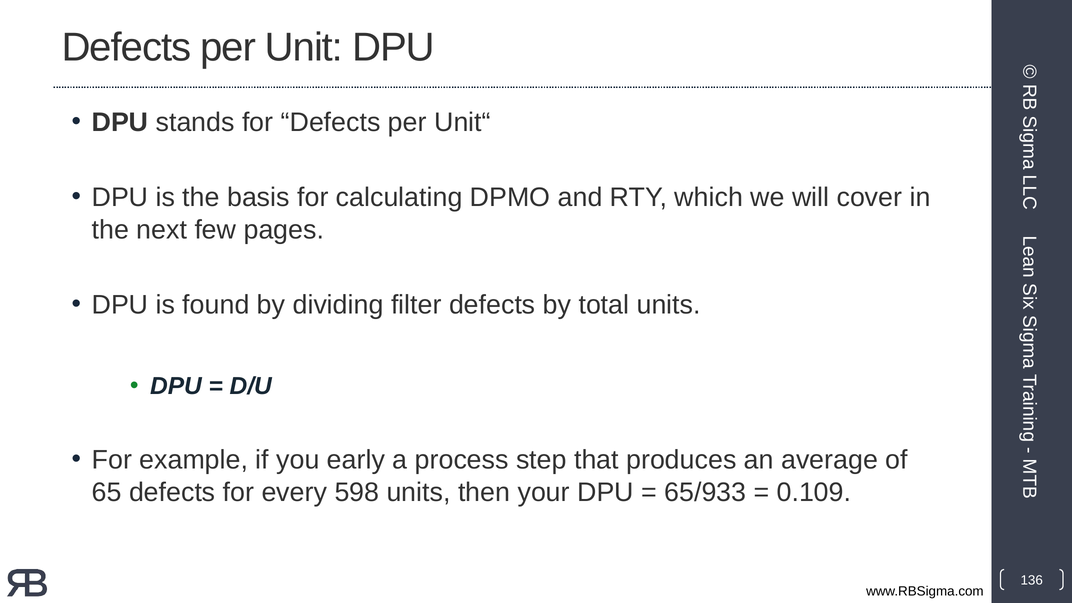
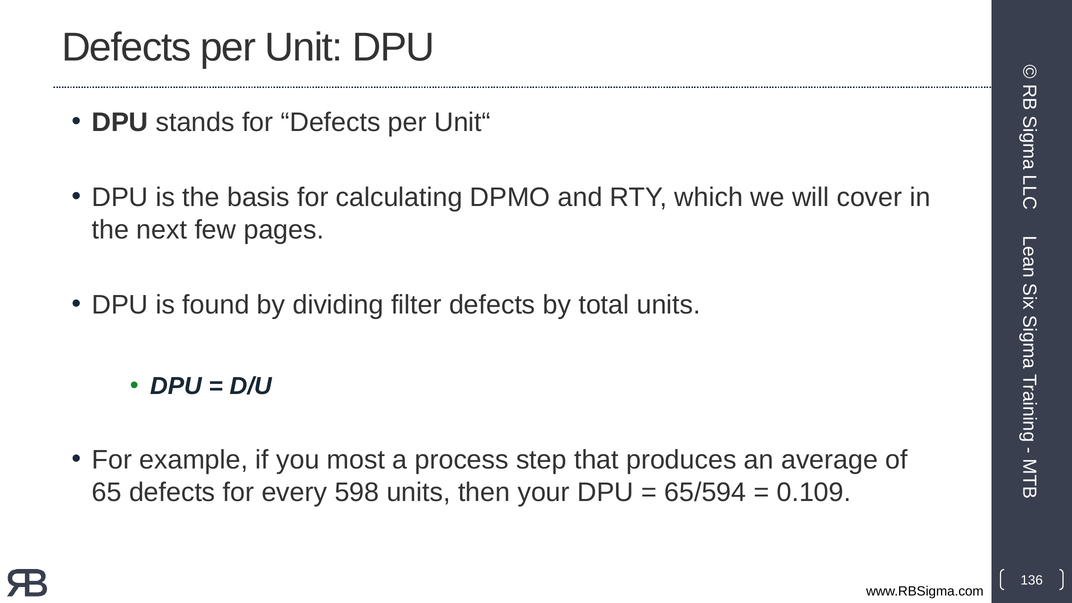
early: early -> most (356, 460)
65/933: 65/933 -> 65/594 (705, 492)
